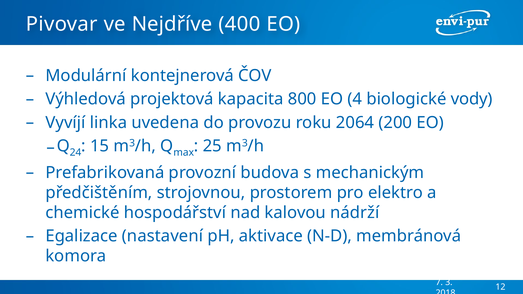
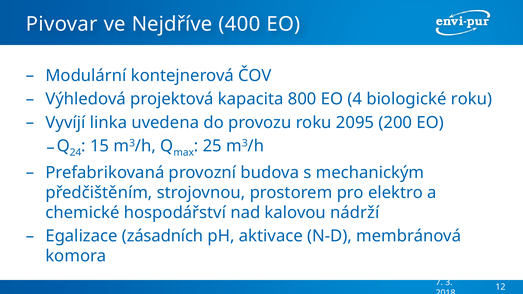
biologické vody: vody -> roku (472, 99)
2064: 2064 -> 2095 (355, 123)
nastavení: nastavení -> zásadních (163, 236)
